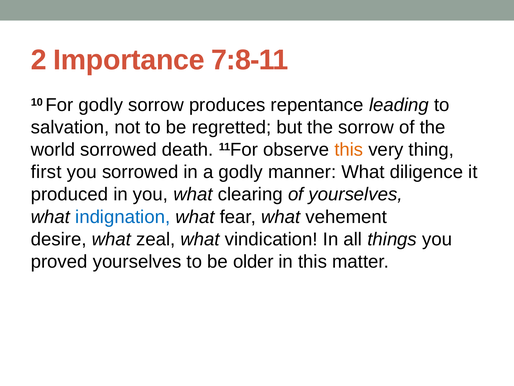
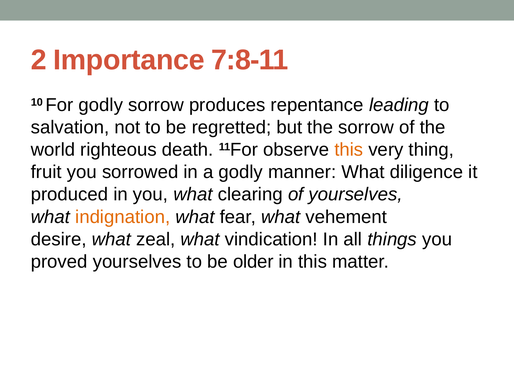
world sorrowed: sorrowed -> righteous (118, 150)
first: first -> fruit (46, 172)
indignation colour: blue -> orange (123, 217)
